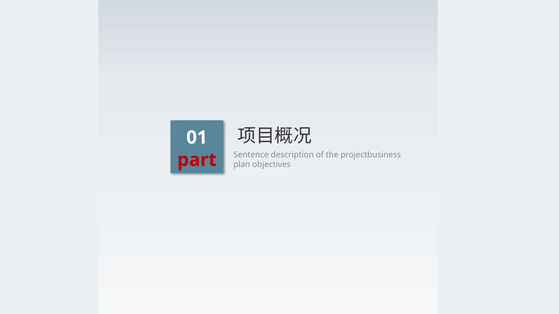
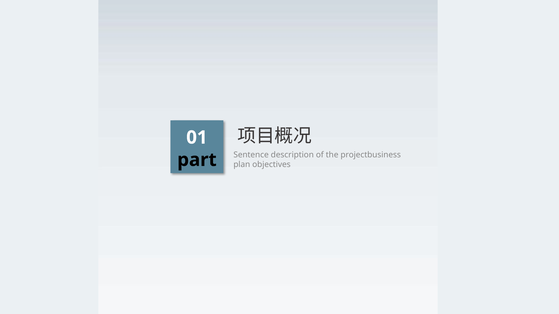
part colour: red -> black (197, 160)
